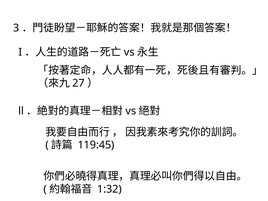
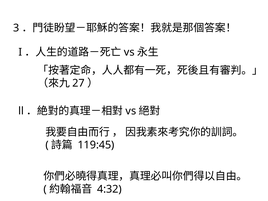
1:32: 1:32 -> 4:32 (109, 189)
